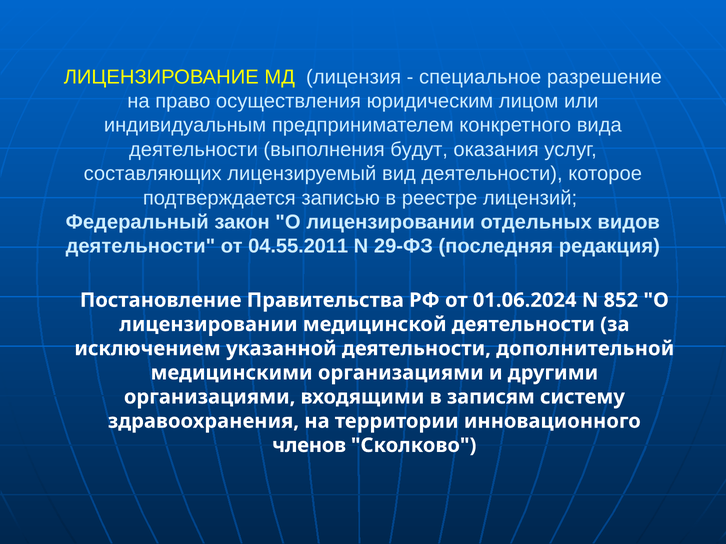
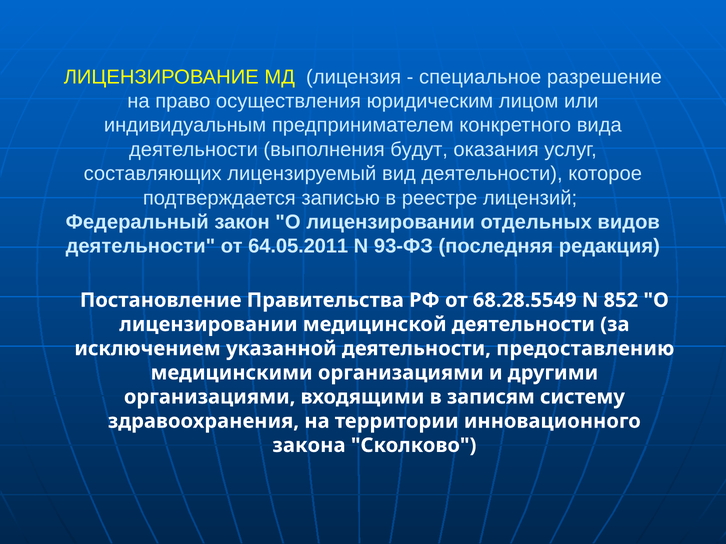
04.55.2011: 04.55.2011 -> 64.05.2011 (298, 246)
29-ФЗ: 29-ФЗ -> 93-ФЗ (403, 246)
01.06.2024: 01.06.2024 -> 68.28.5549 (525, 300)
дополнительной: дополнительной -> предоставлению (585, 349)
членов: членов -> закона (309, 446)
